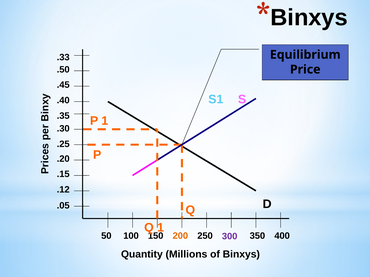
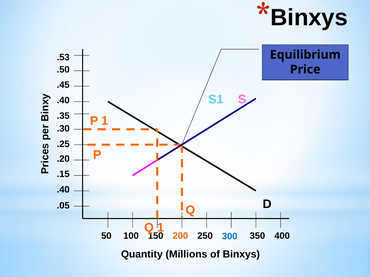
.33: .33 -> .53 (63, 57)
.12: .12 -> .40 (63, 190)
300 colour: purple -> blue (230, 237)
